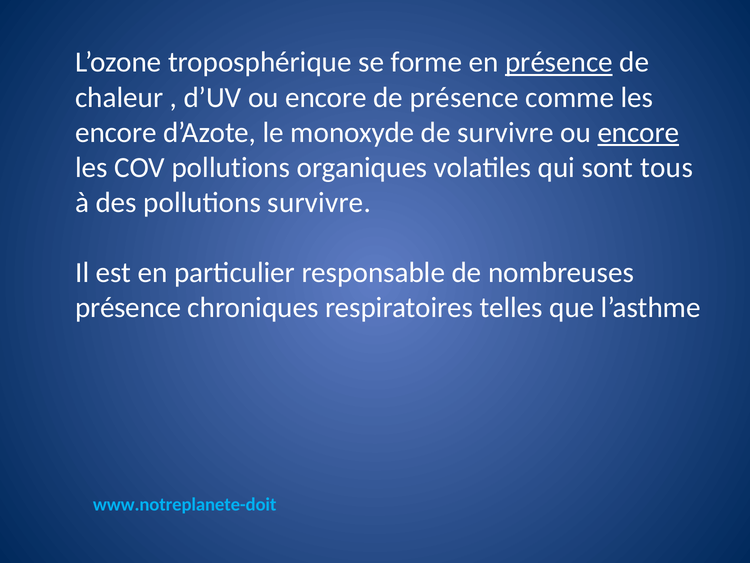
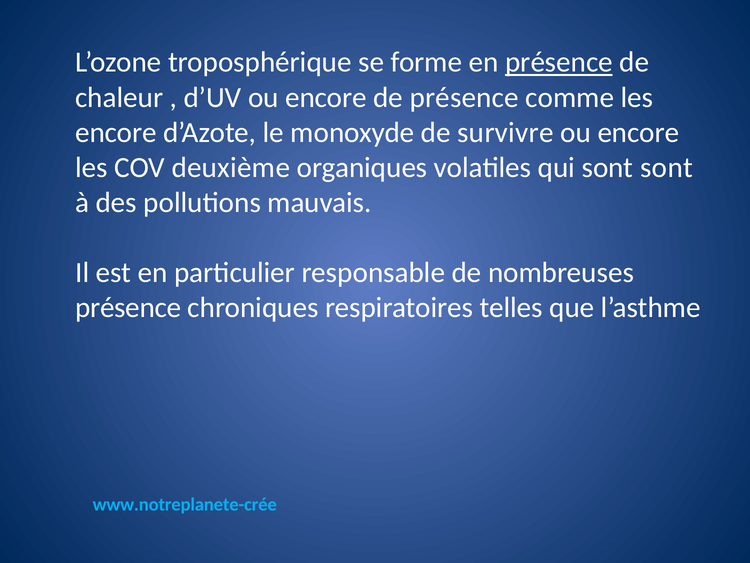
encore underline: present -> none (638, 132)
COV pollutions: pollutions -> deuxième (231, 167)
sont tous: tous -> sont (667, 167)
pollutions survivre: survivre -> mauvais (319, 202)
www.notreplanete-doit: www.notreplanete-doit -> www.notreplanete-crée (185, 504)
